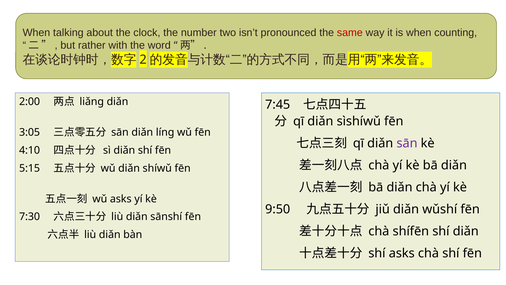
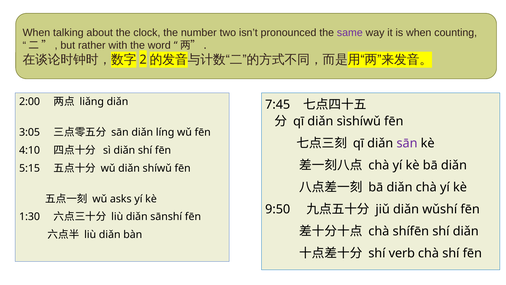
same colour: red -> purple (350, 33)
7:30: 7:30 -> 1:30 (30, 217)
shí asks: asks -> verb (402, 253)
